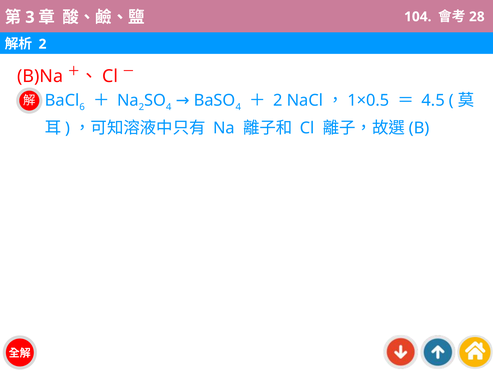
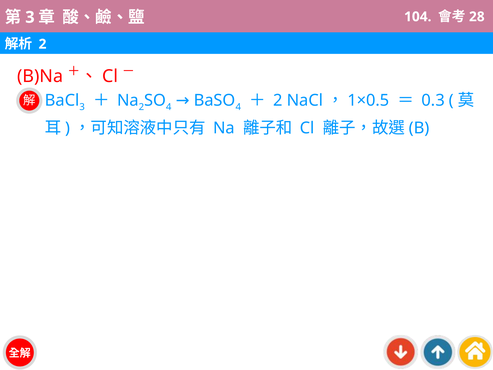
4.5: 4.5 -> 0.3 (433, 100)
6: 6 -> 3 (82, 107)
